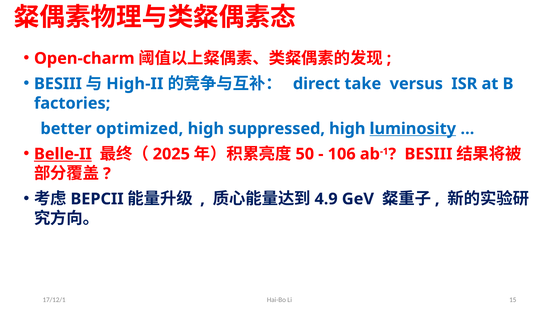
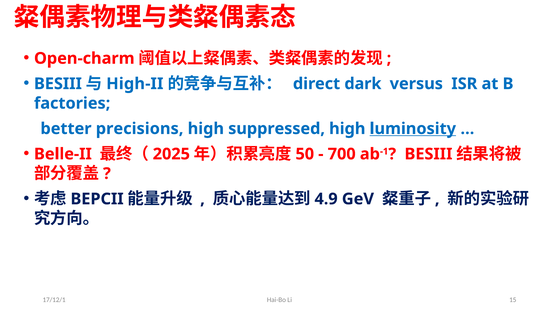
take: take -> dark (363, 84)
optimized: optimized -> precisions (140, 129)
Belle-II underline: present -> none (63, 154)
106: 106 -> 700 (342, 154)
